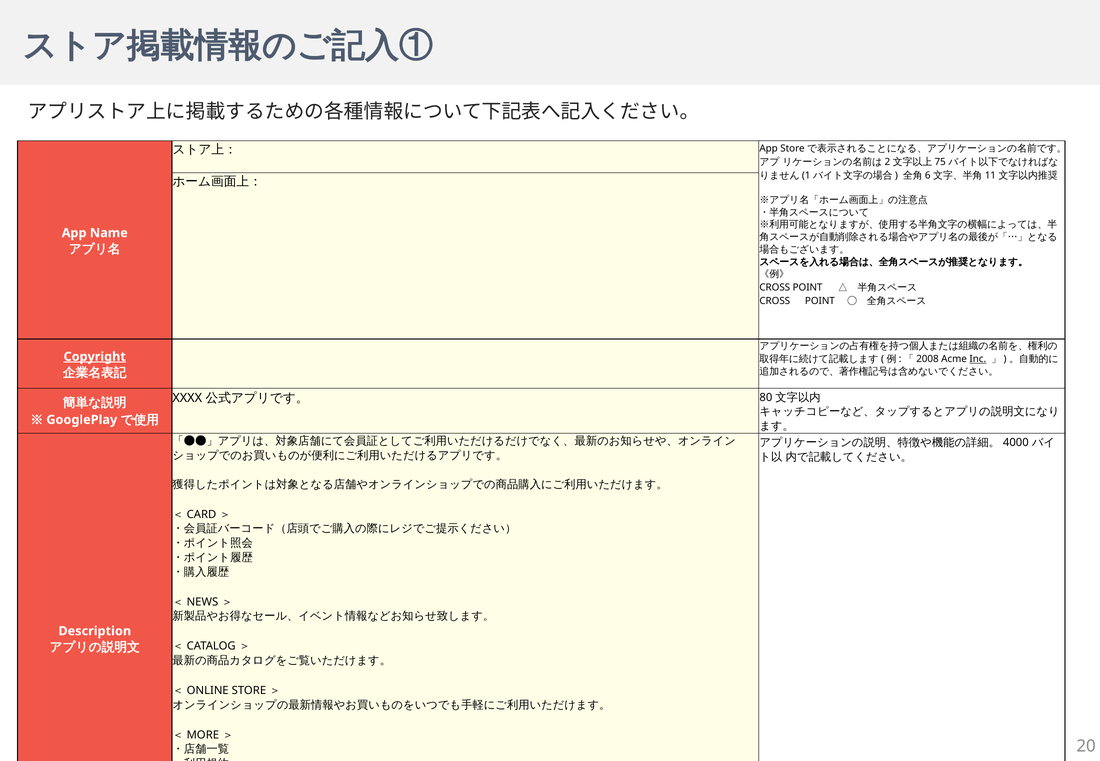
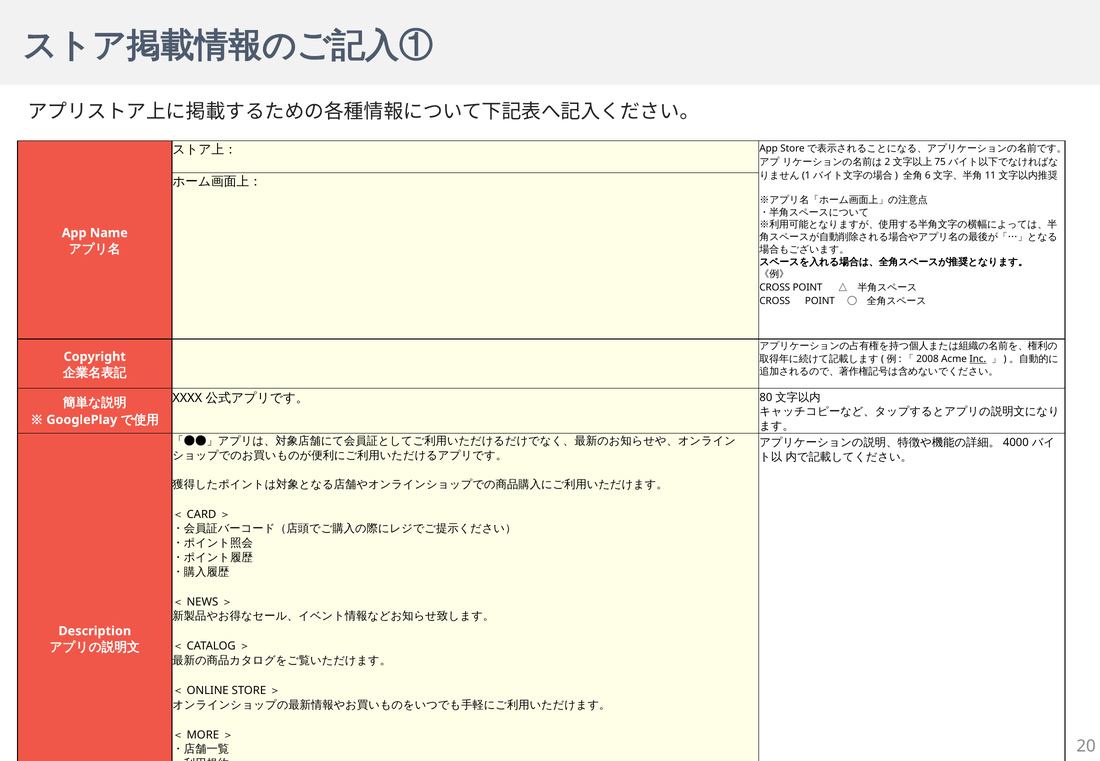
Copyright underline: present -> none (95, 357)
